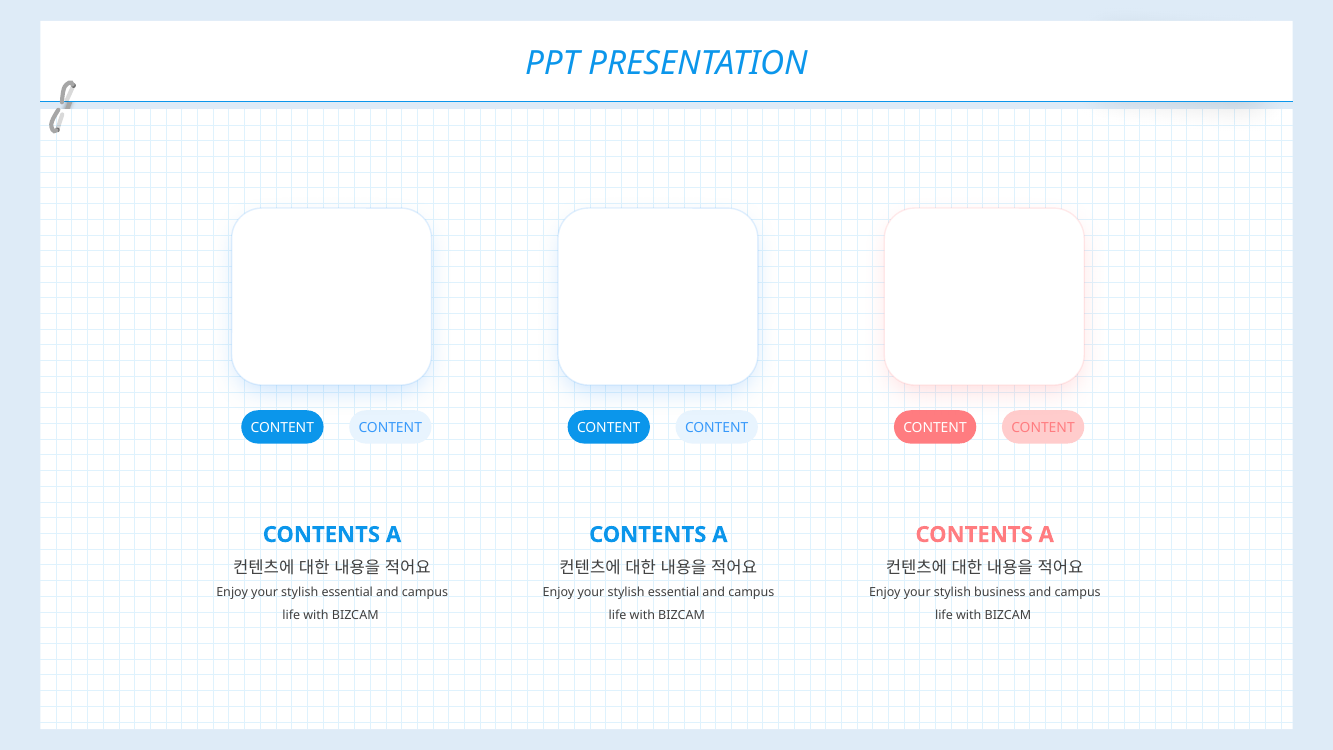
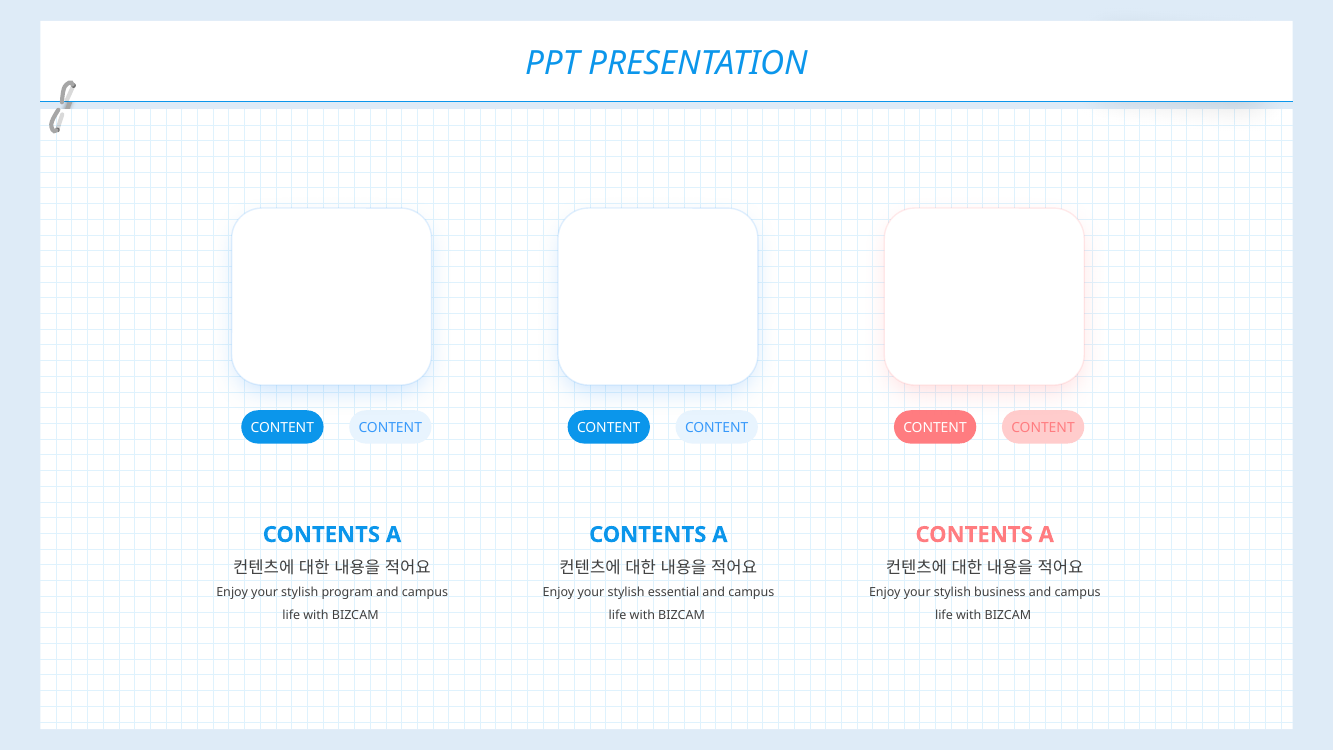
essential: essential -> program (347, 592)
